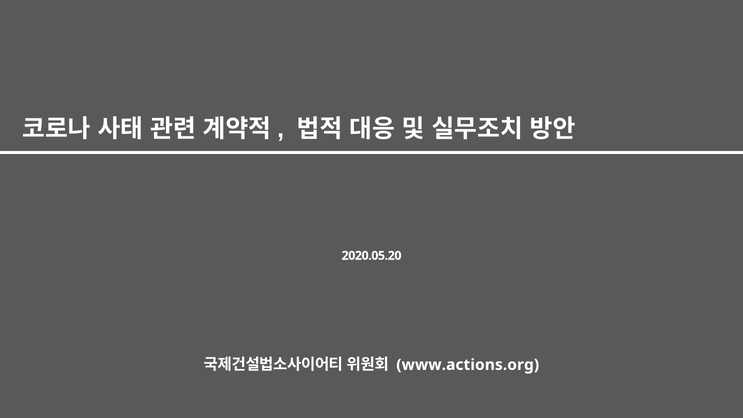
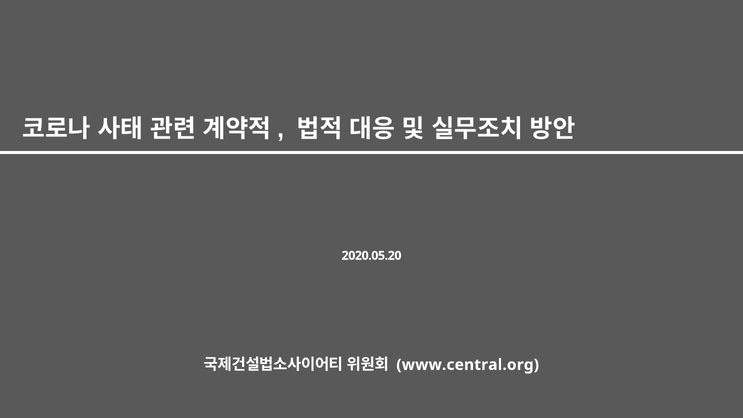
www.actions.org: www.actions.org -> www.central.org (468, 365)
